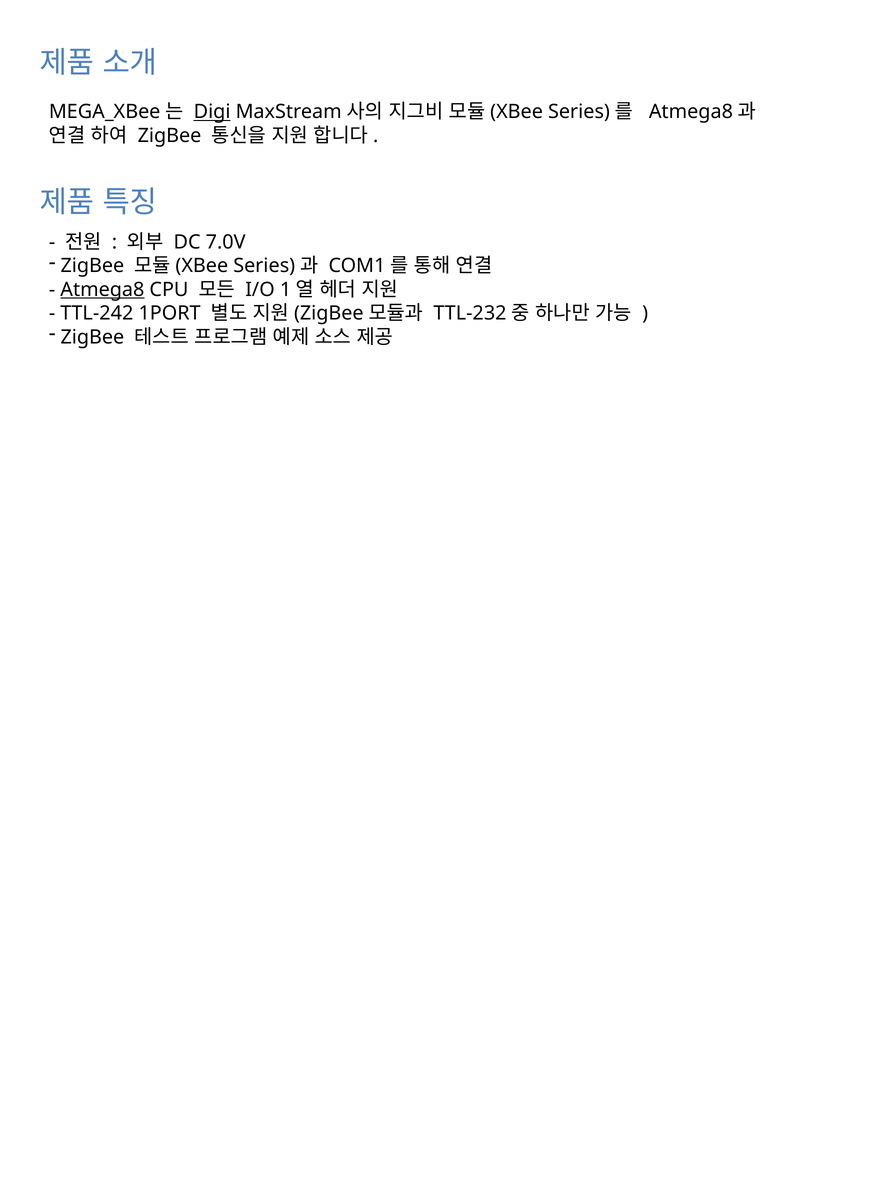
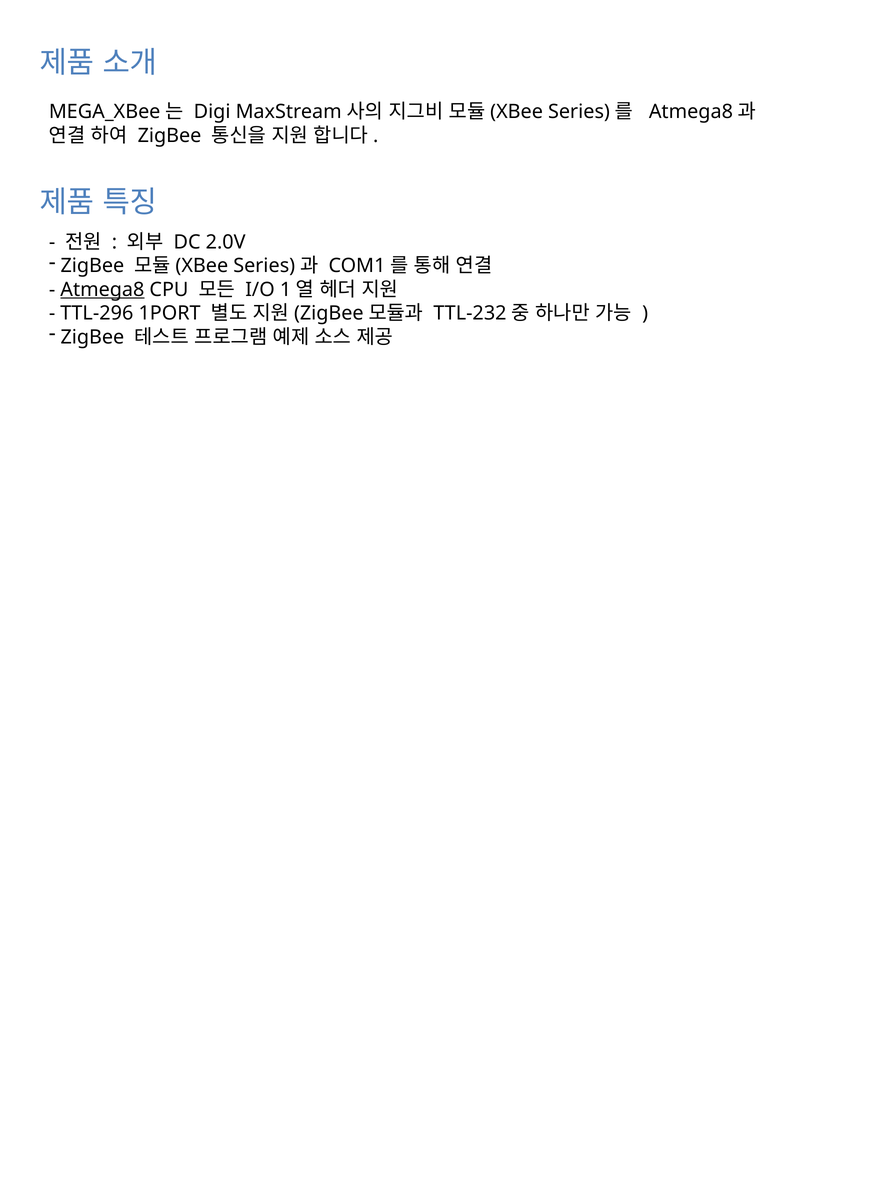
Digi underline: present -> none (212, 112)
7.0V: 7.0V -> 2.0V (226, 242)
TTL-242: TTL-242 -> TTL-296 (97, 313)
